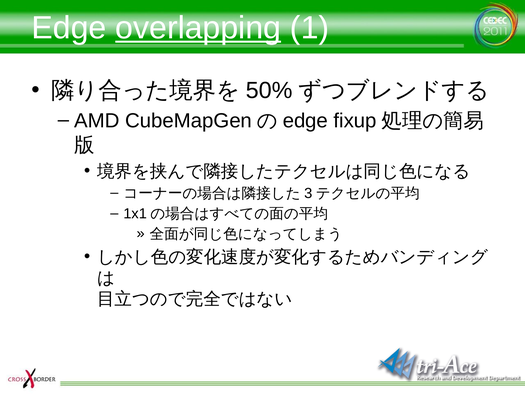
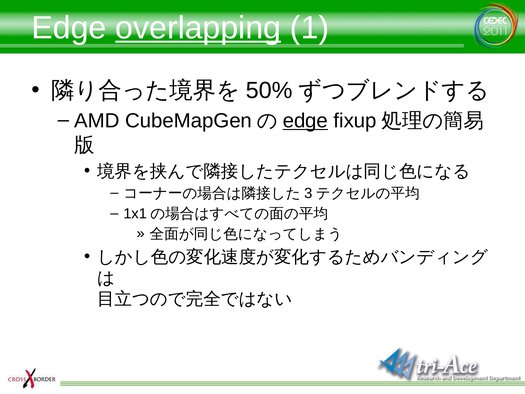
edge underline: none -> present (305, 121)
